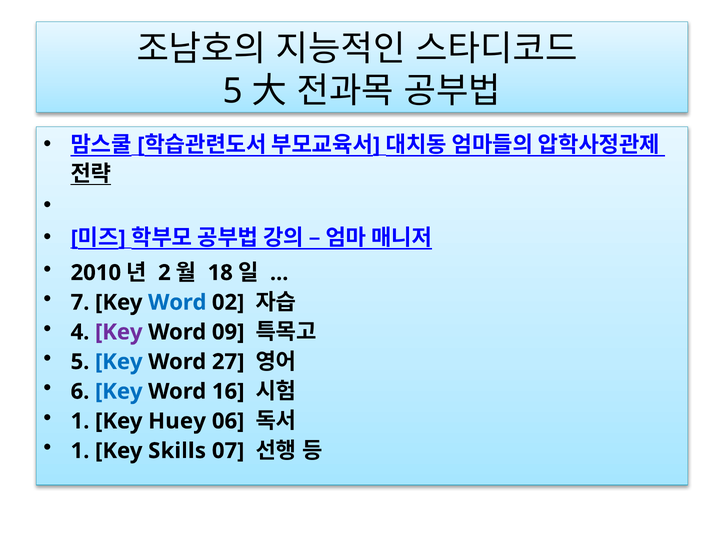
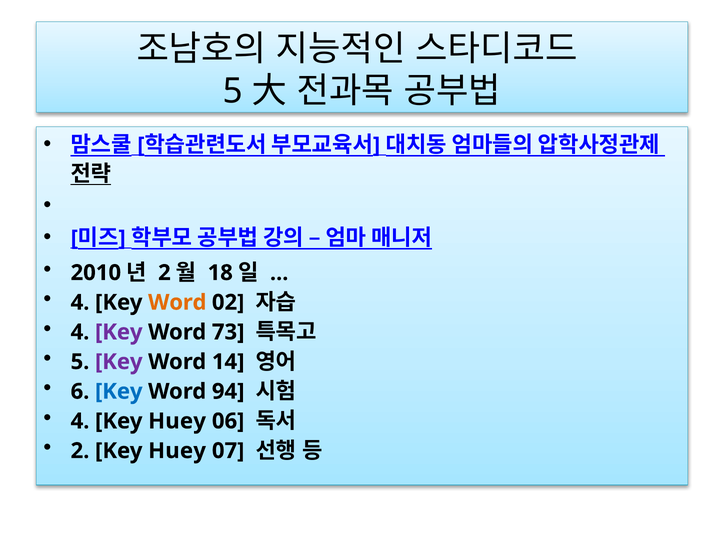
7: 7 -> 4 (80, 302)
Word colour: blue -> orange (177, 302)
09: 09 -> 73 (228, 332)
Key colour: blue -> purple (119, 362)
27: 27 -> 14 (228, 362)
16: 16 -> 94 (228, 391)
1: 1 -> 4 (80, 421)
1: 1 -> 2 (80, 451)
Skills: Skills -> Huey (177, 451)
